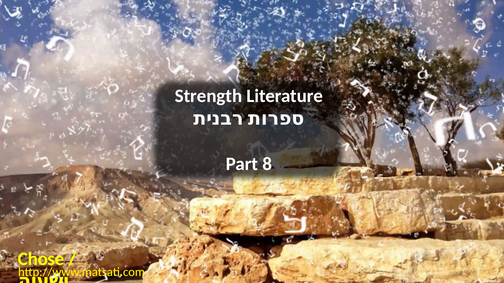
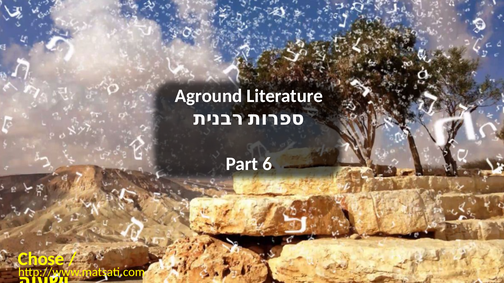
Strength: Strength -> Aground (208, 96)
8: 8 -> 6 (267, 164)
